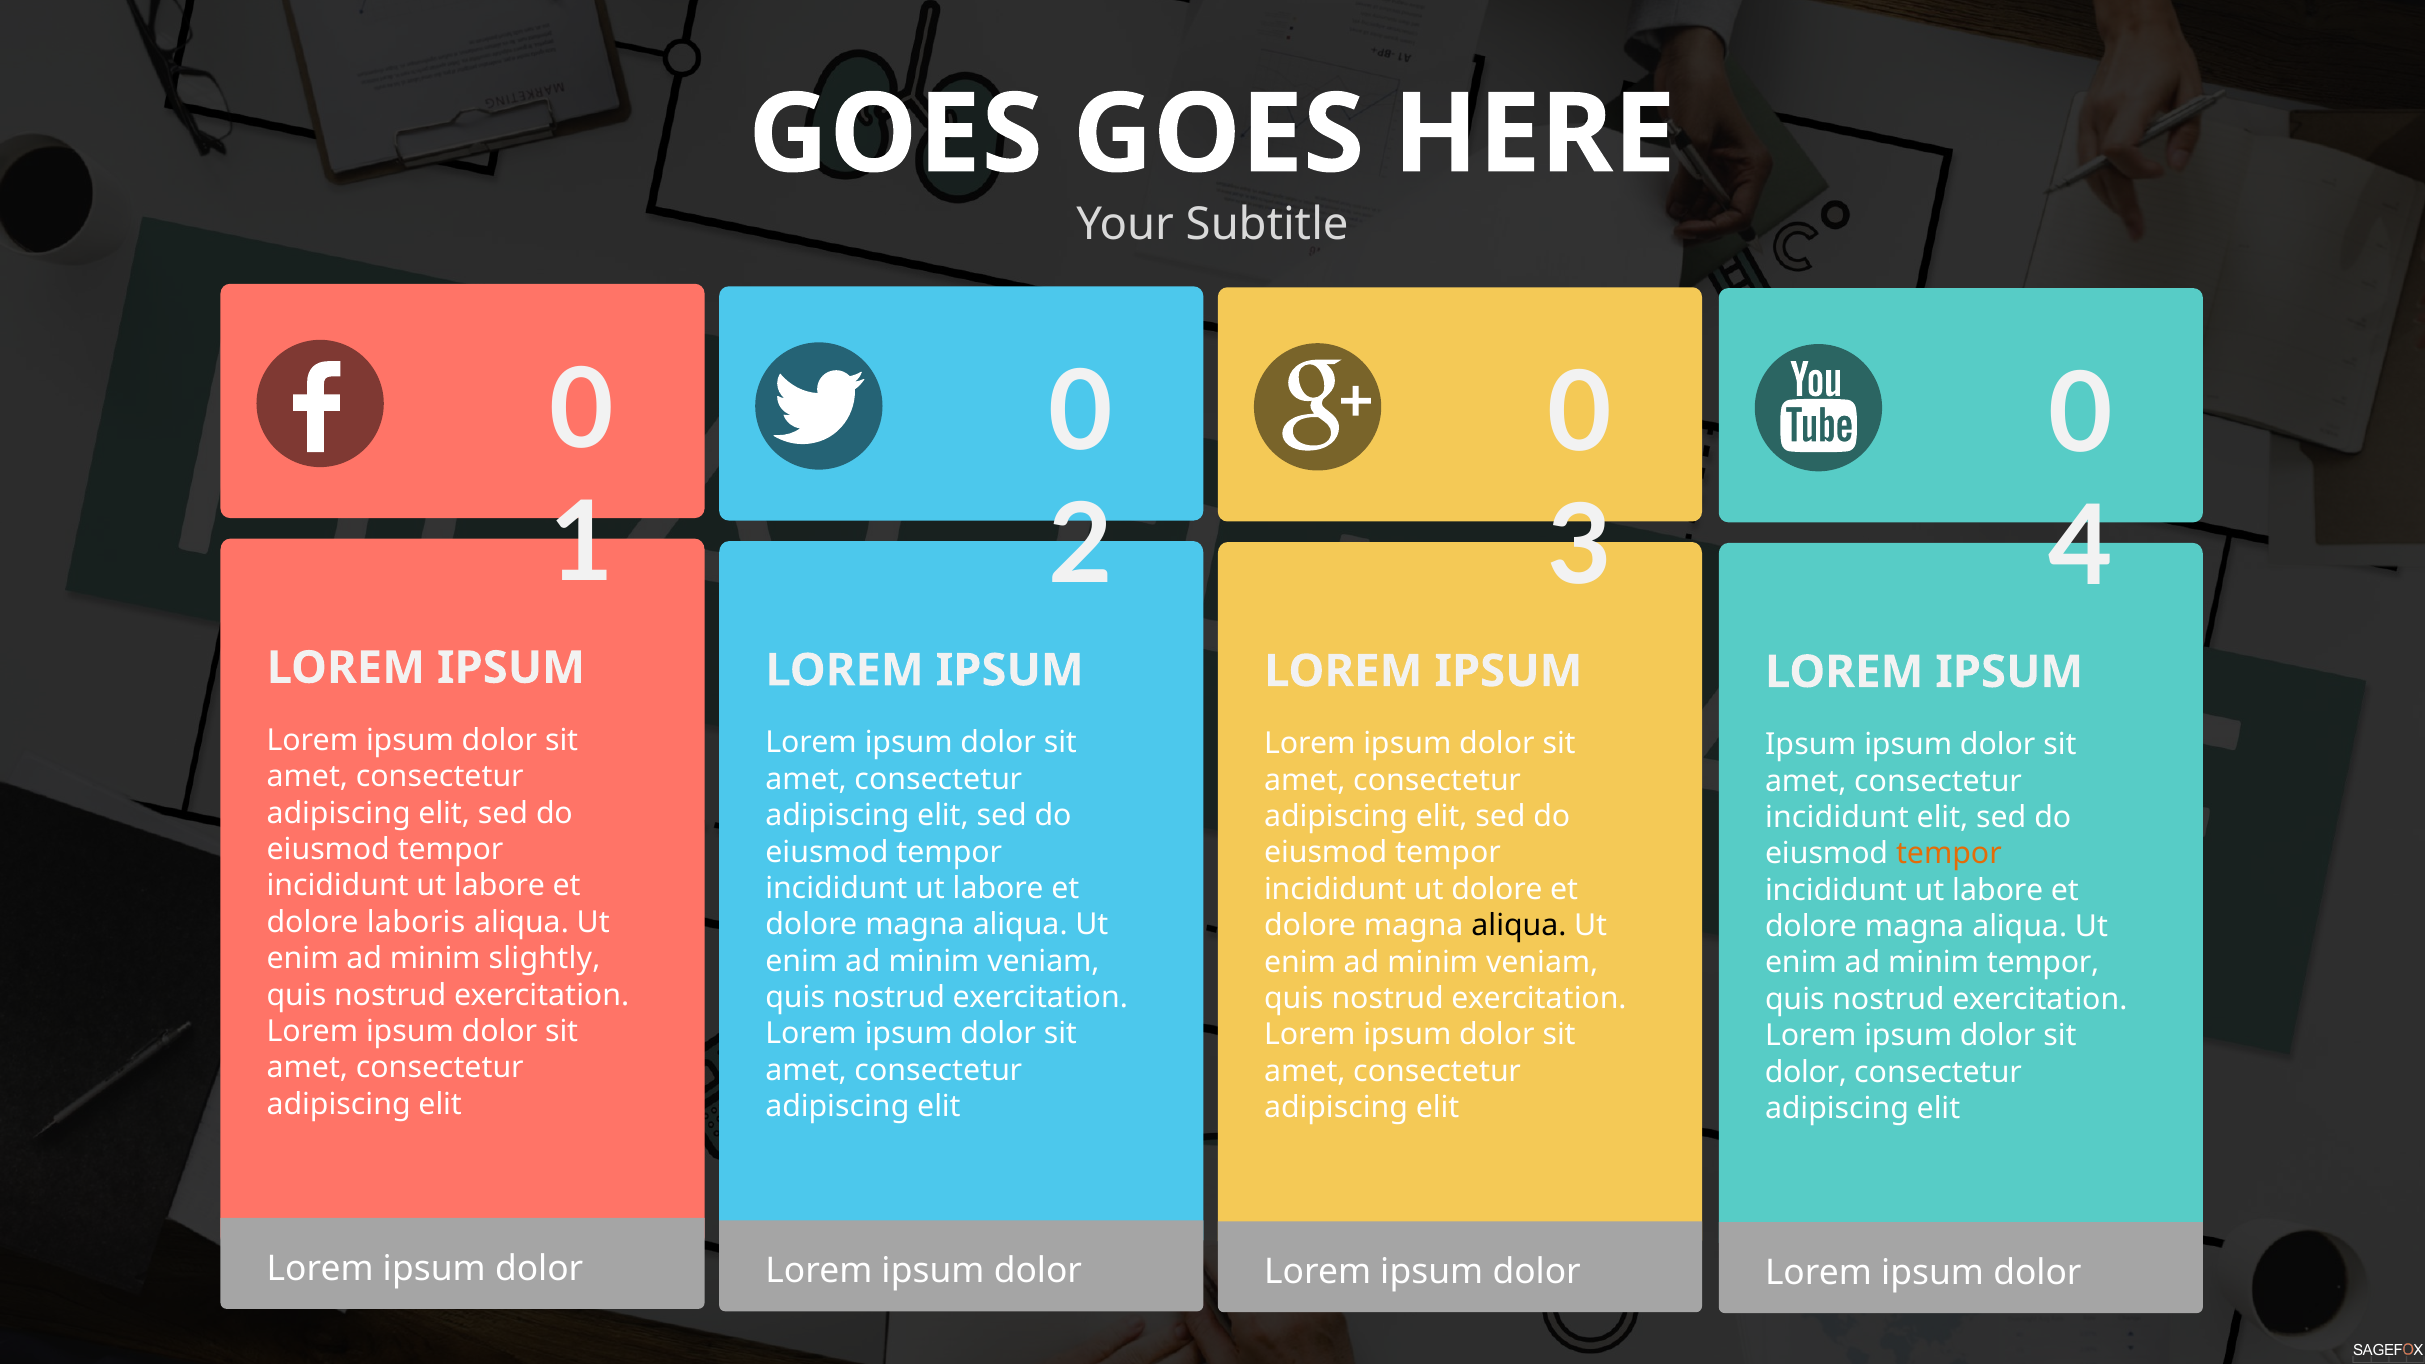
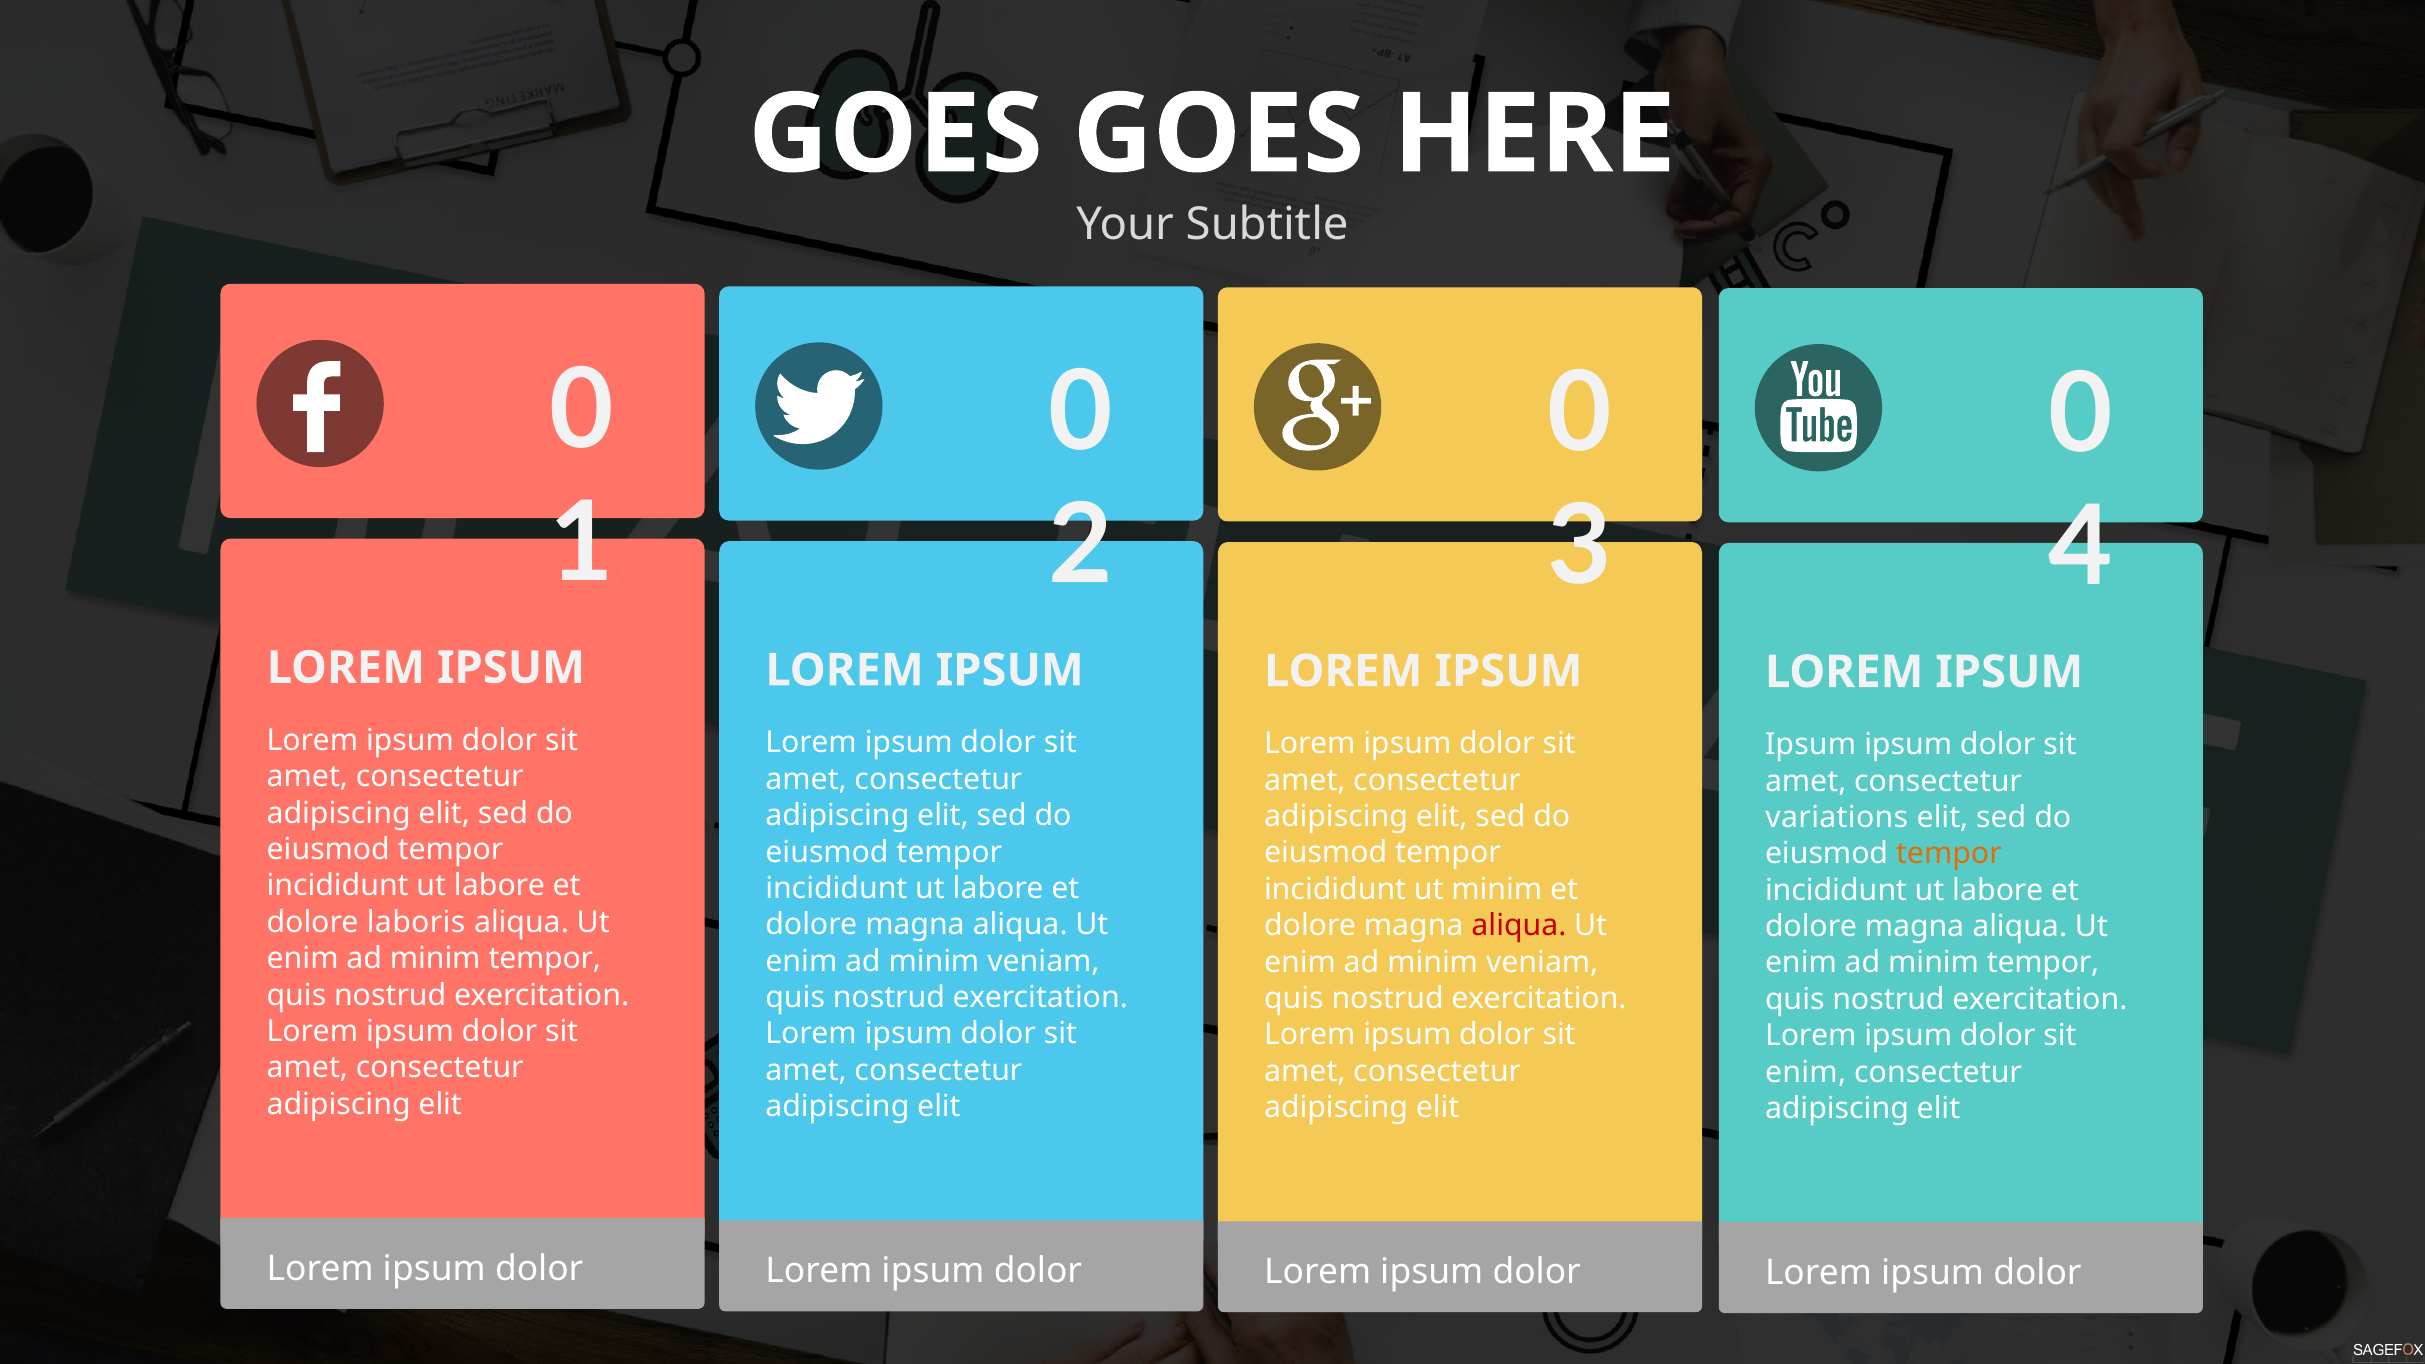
incididunt: incididunt -> variations (1837, 817)
ut dolore: dolore -> minim (1497, 889)
aliqua colour: black -> red (1519, 926)
slightly: slightly -> tempor (545, 959)
dolor: dolor -> enim (1806, 1072)
